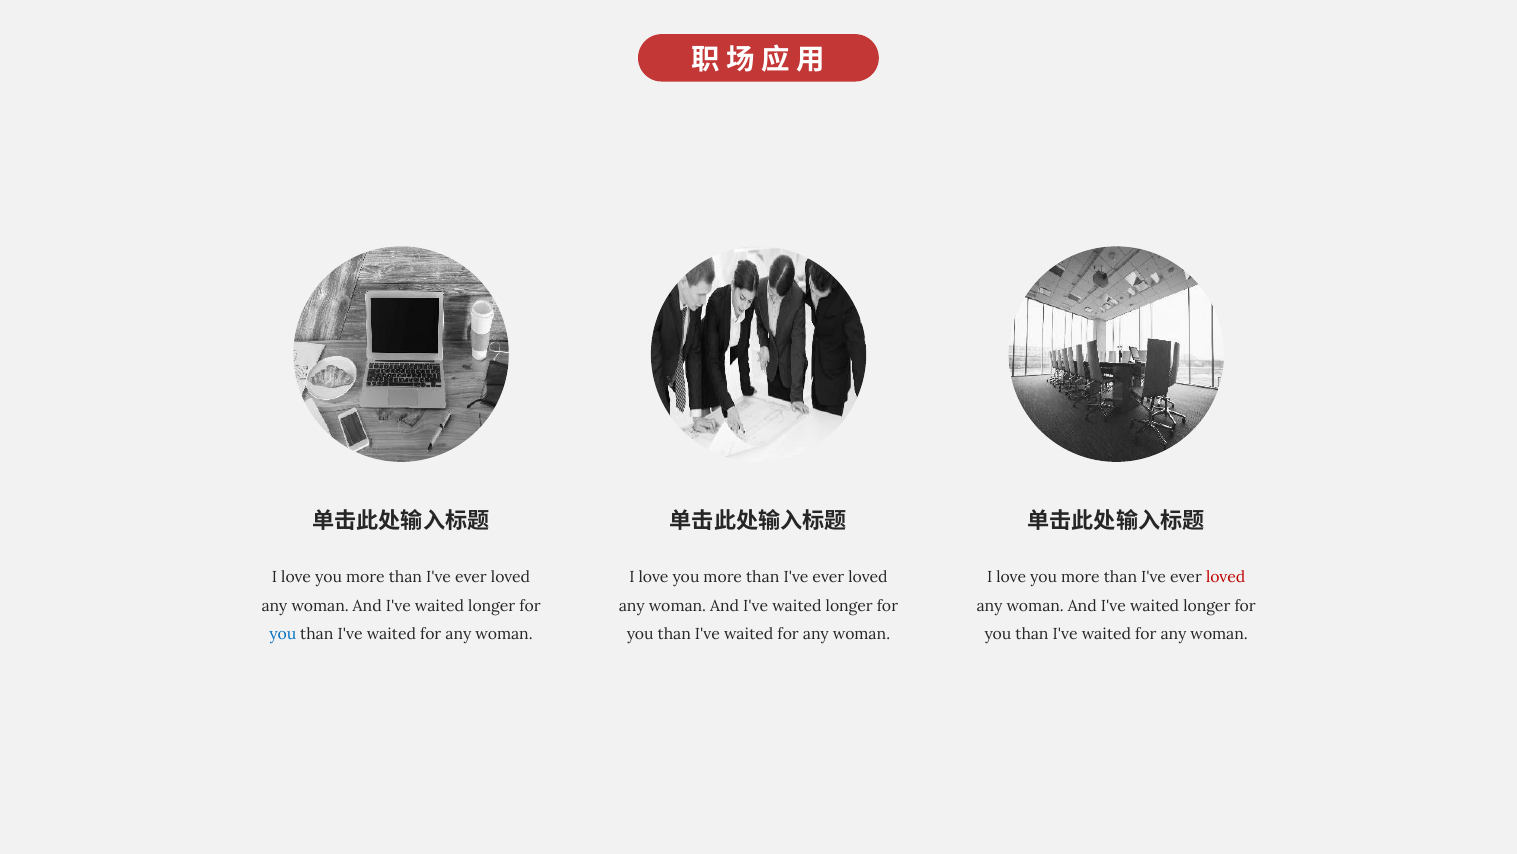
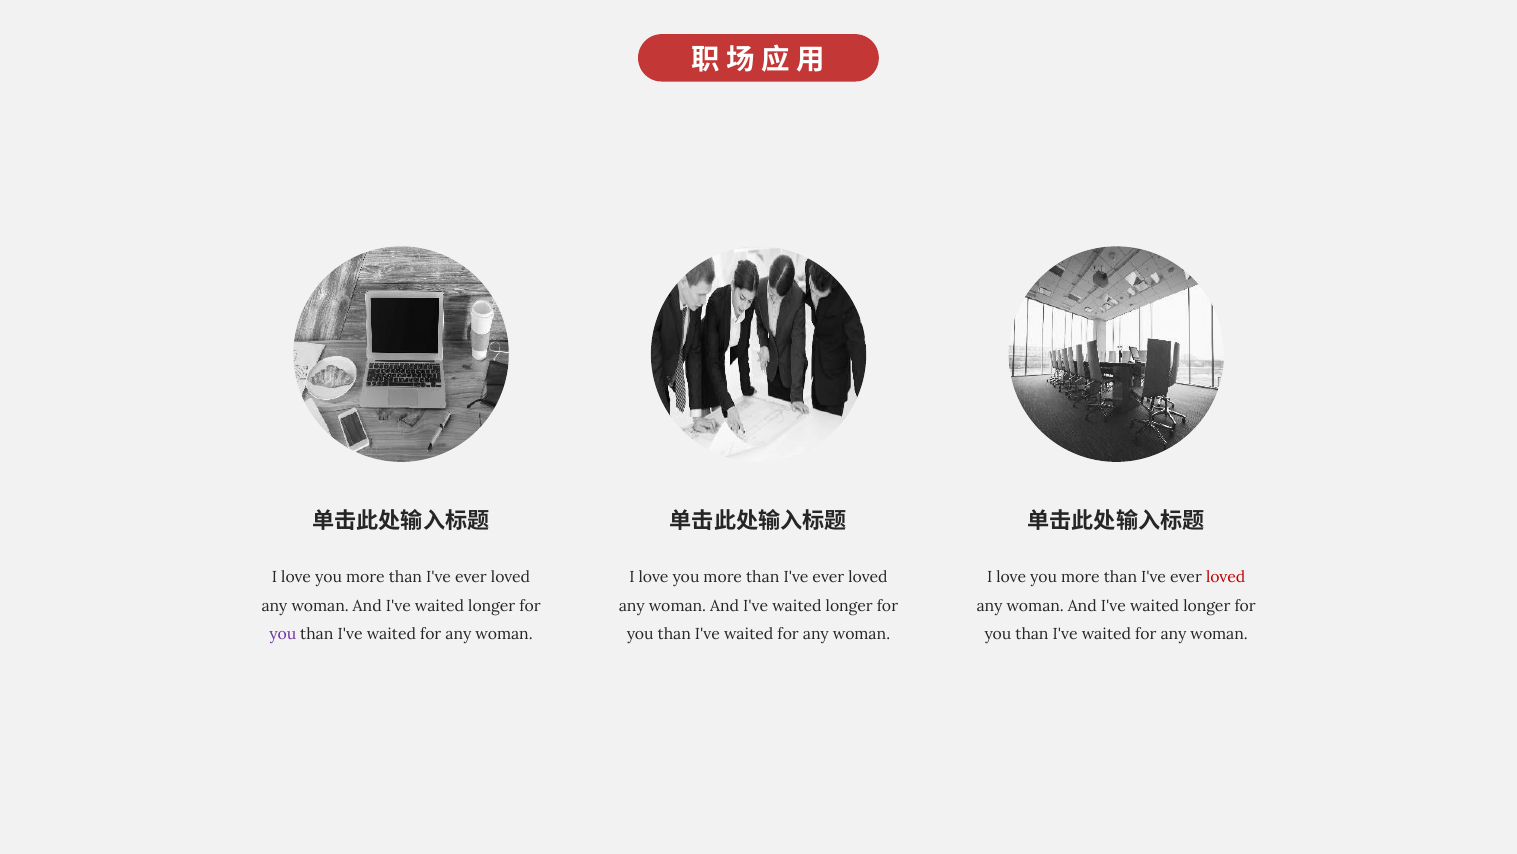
you colour: blue -> purple (283, 634)
